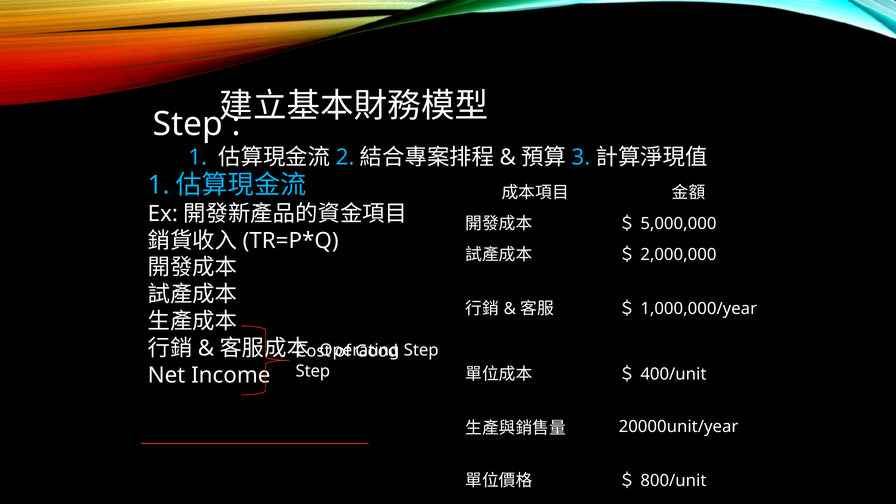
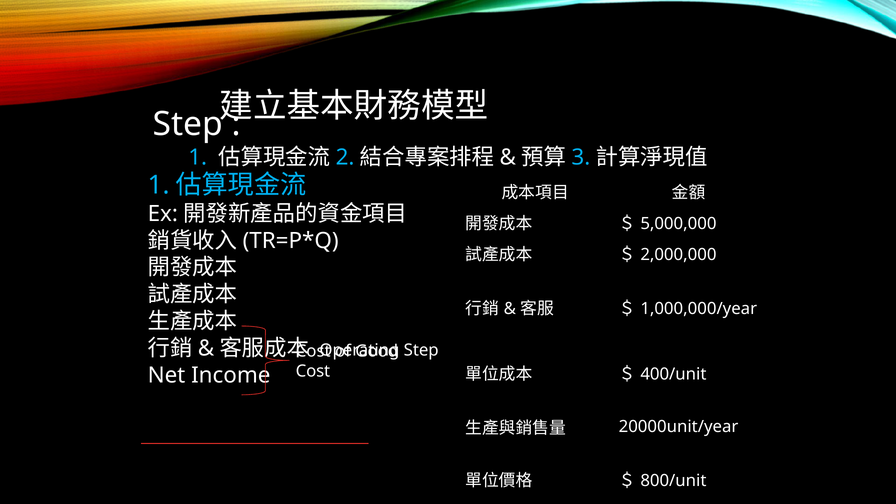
Step: Step -> Cost (313, 371)
